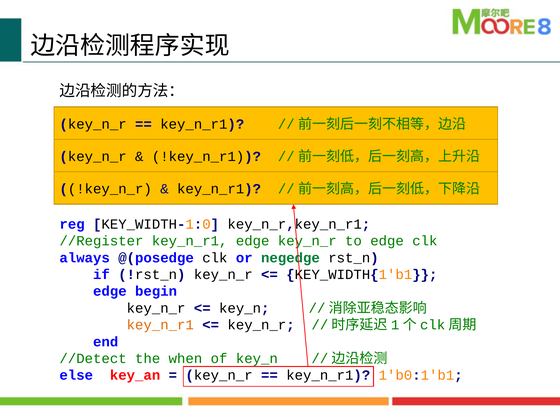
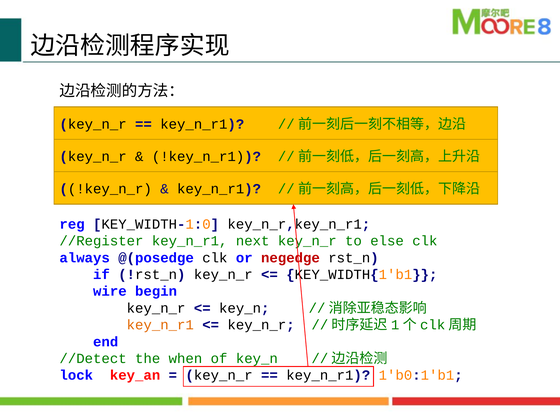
key_n_r1 edge: edge -> next (253, 241)
to edge: edge -> else (387, 241)
negedge colour: green -> red (290, 258)
edge: edge -> wire (110, 291)
else: else -> lock (76, 375)
